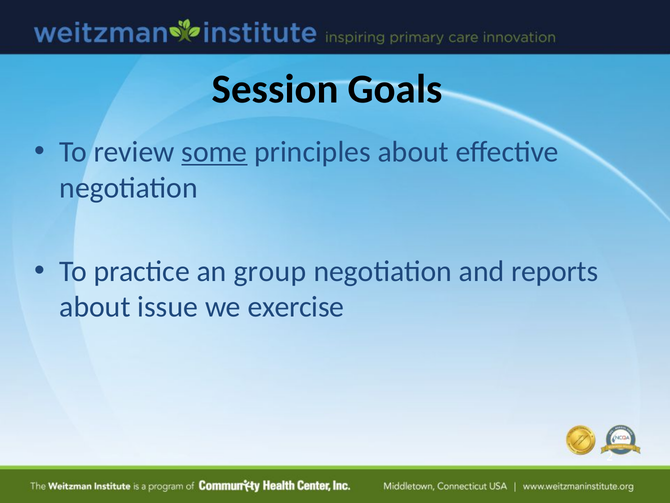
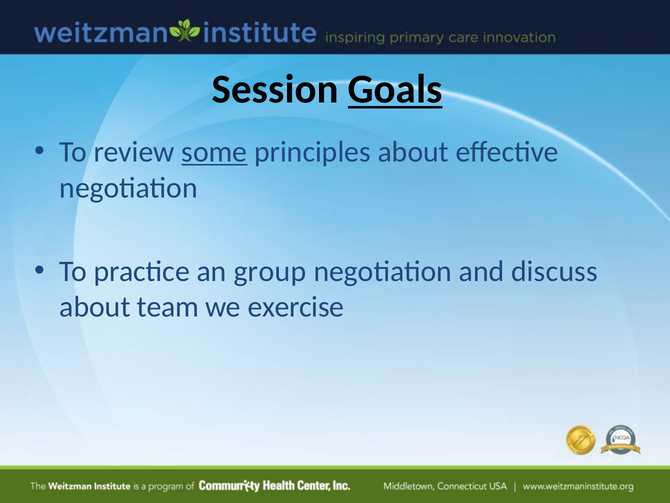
Goals underline: none -> present (395, 89)
reports: reports -> discuss (555, 271)
issue: issue -> team (168, 307)
